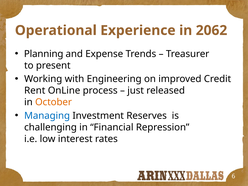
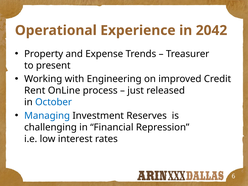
2062: 2062 -> 2042 (212, 30)
Planning: Planning -> Property (44, 54)
October colour: orange -> blue (54, 102)
